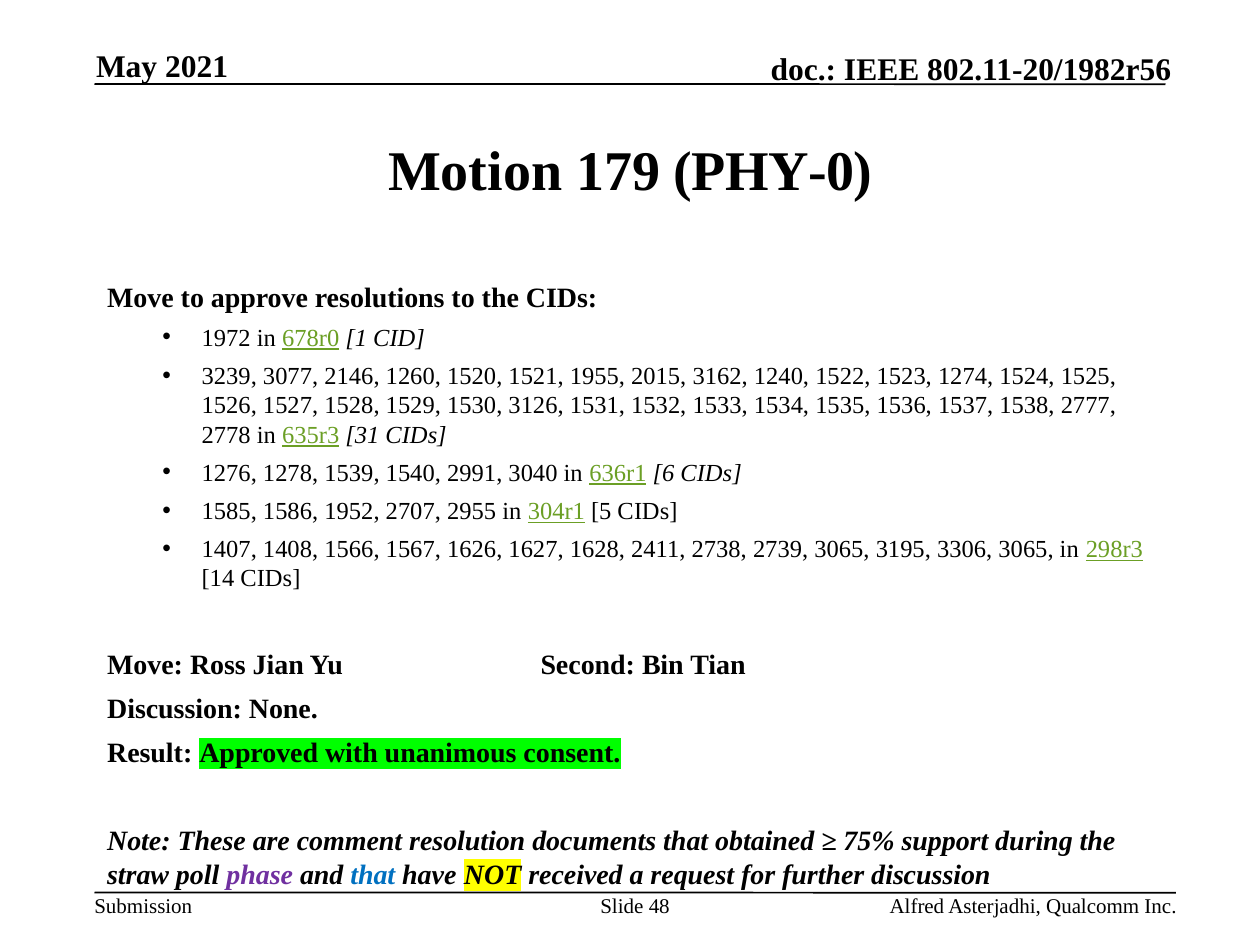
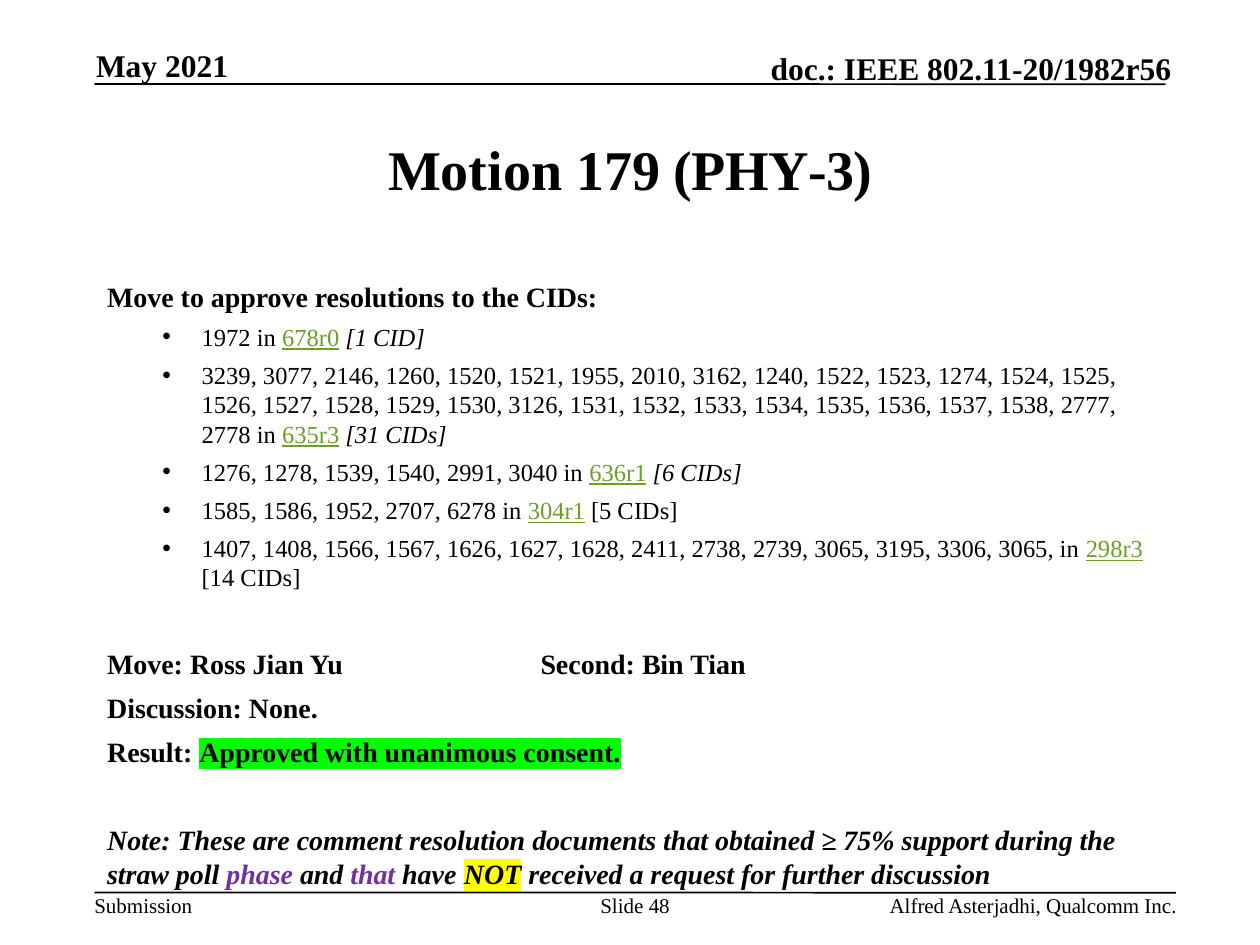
PHY-0: PHY-0 -> PHY-3 (773, 172)
2015: 2015 -> 2010 (659, 376)
2955: 2955 -> 6278 (472, 511)
that colour: blue -> purple (373, 875)
